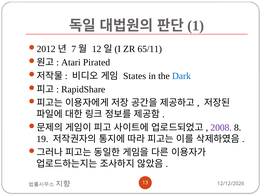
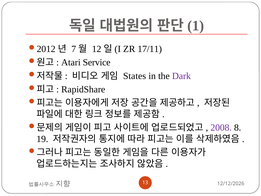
65/11: 65/11 -> 17/11 (150, 49)
Pirated: Pirated -> Service (97, 62)
Dark colour: blue -> purple (181, 76)
